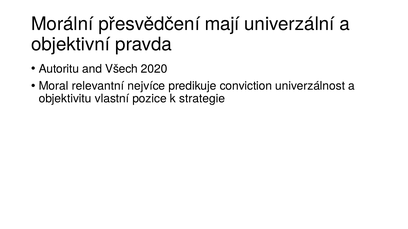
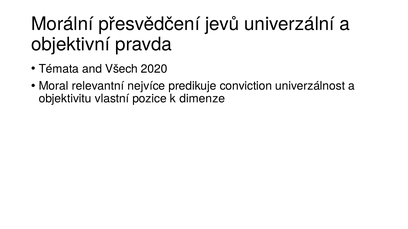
mají: mají -> jevů (222, 24)
Autoritu: Autoritu -> Témata (59, 69)
strategie: strategie -> dimenze (202, 99)
